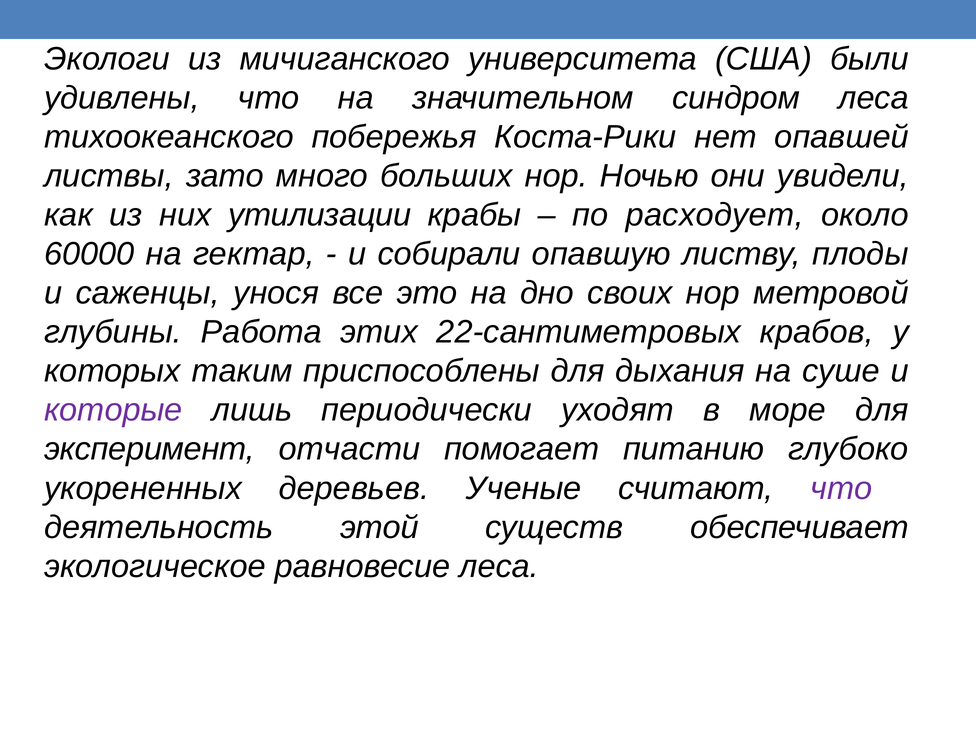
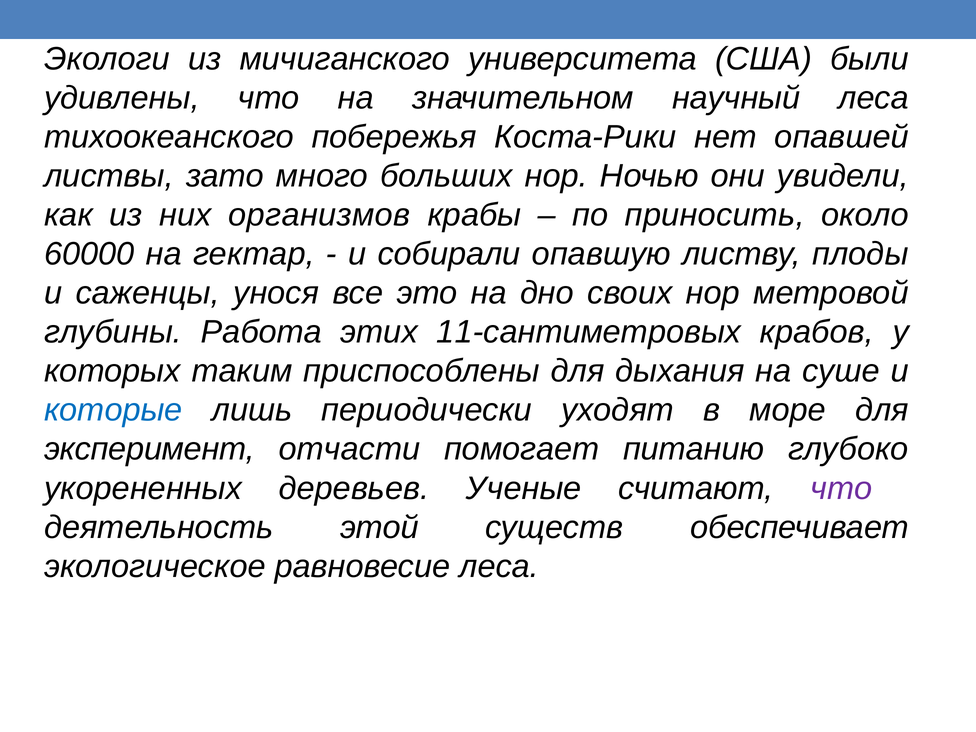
синдром: синдром -> научный (736, 98)
утилизации: утилизации -> организмов (319, 215)
расходует: расходует -> приносить (715, 215)
22-сантиметровых: 22-сантиметровых -> 11-сантиметровых (589, 332)
которые colour: purple -> blue (113, 410)
